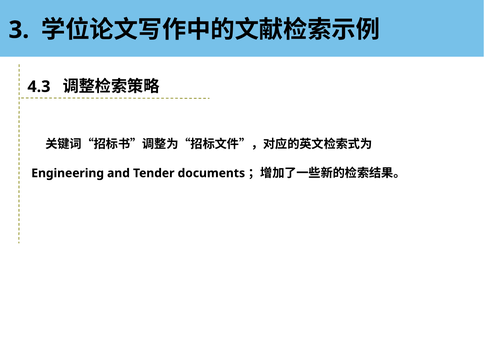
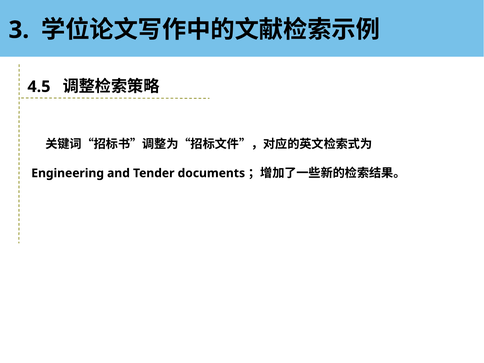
4.3: 4.3 -> 4.5 (39, 87)
